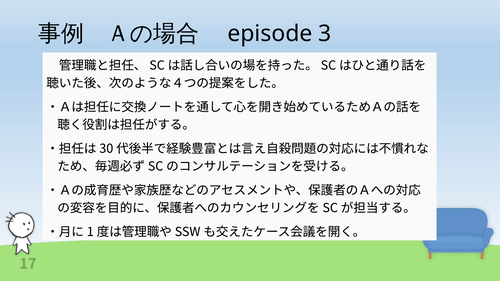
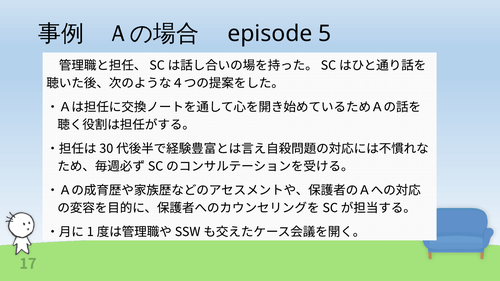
3: 3 -> 5 (325, 34)
